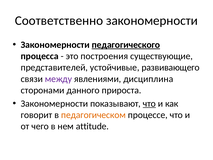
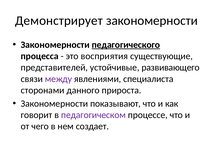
Соответственно: Соответственно -> Демонстрирует (59, 21)
построения: построения -> восприятия (104, 56)
дисциплина: дисциплина -> специалиста (148, 79)
что underline: present -> none (149, 103)
педагогическом colour: orange -> purple (93, 115)
attitude: attitude -> создает (92, 126)
